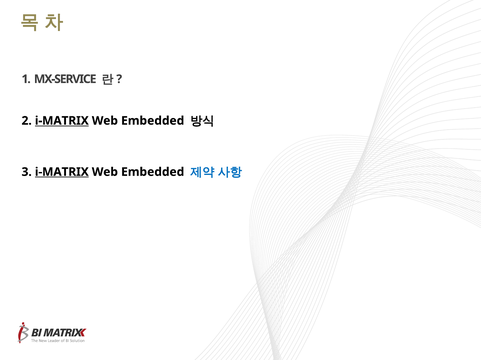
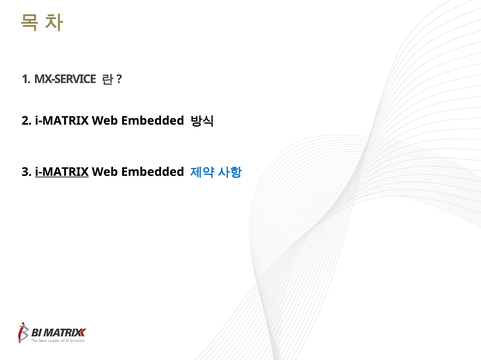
i-MATRIX underline: present -> none (62, 121)
